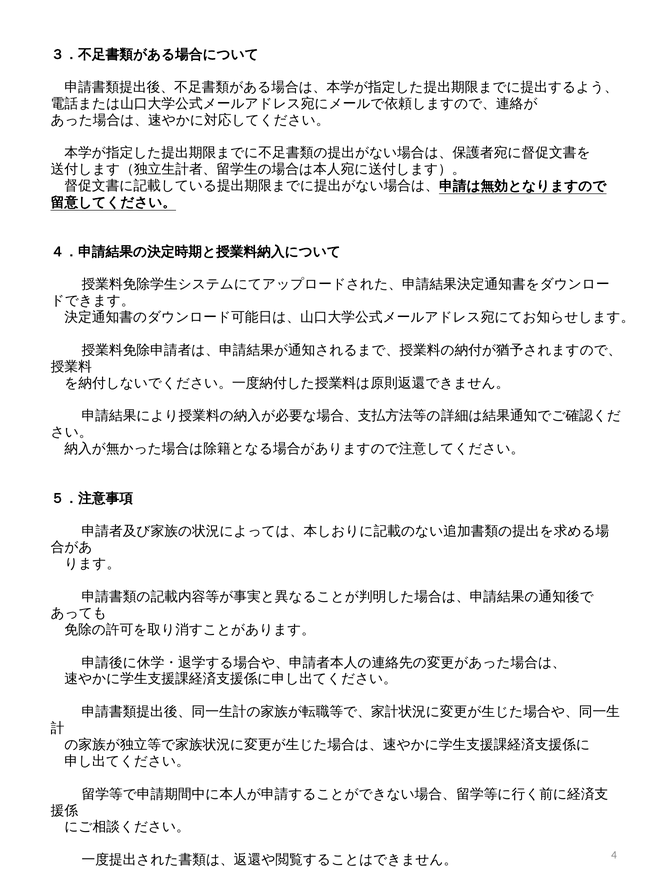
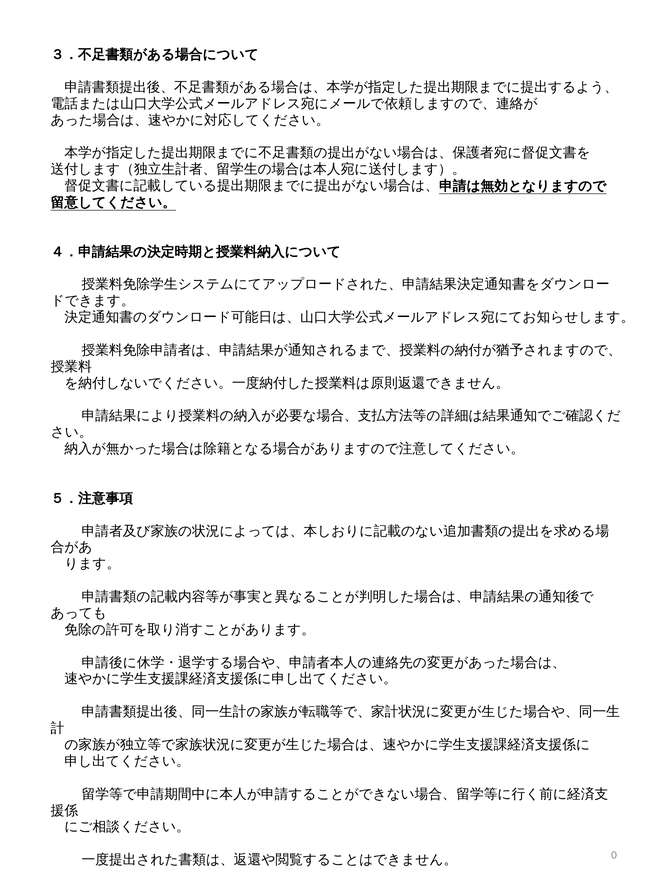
4: 4 -> 0 (614, 855)
